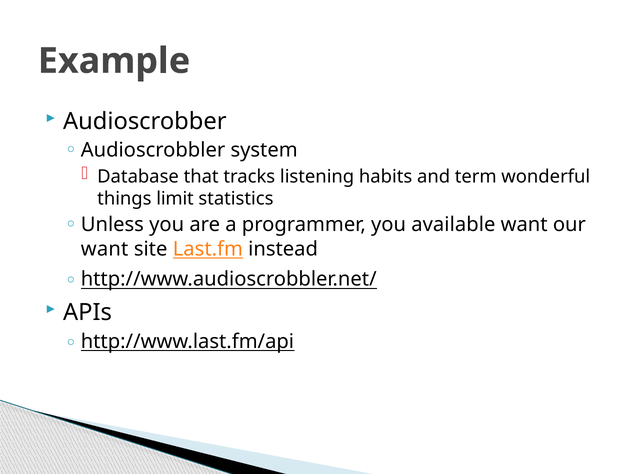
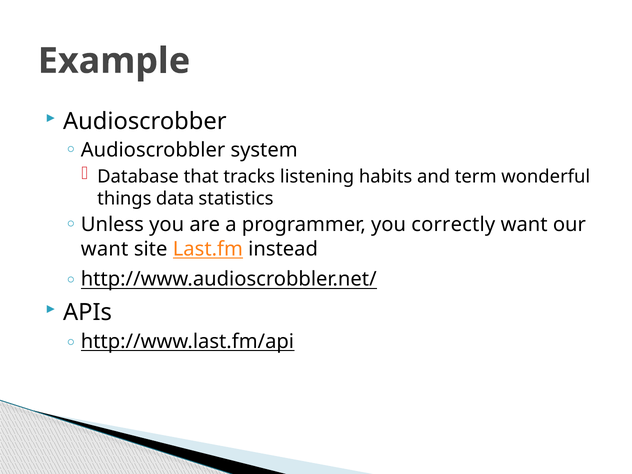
limit: limit -> data (175, 199)
available: available -> correctly (453, 225)
